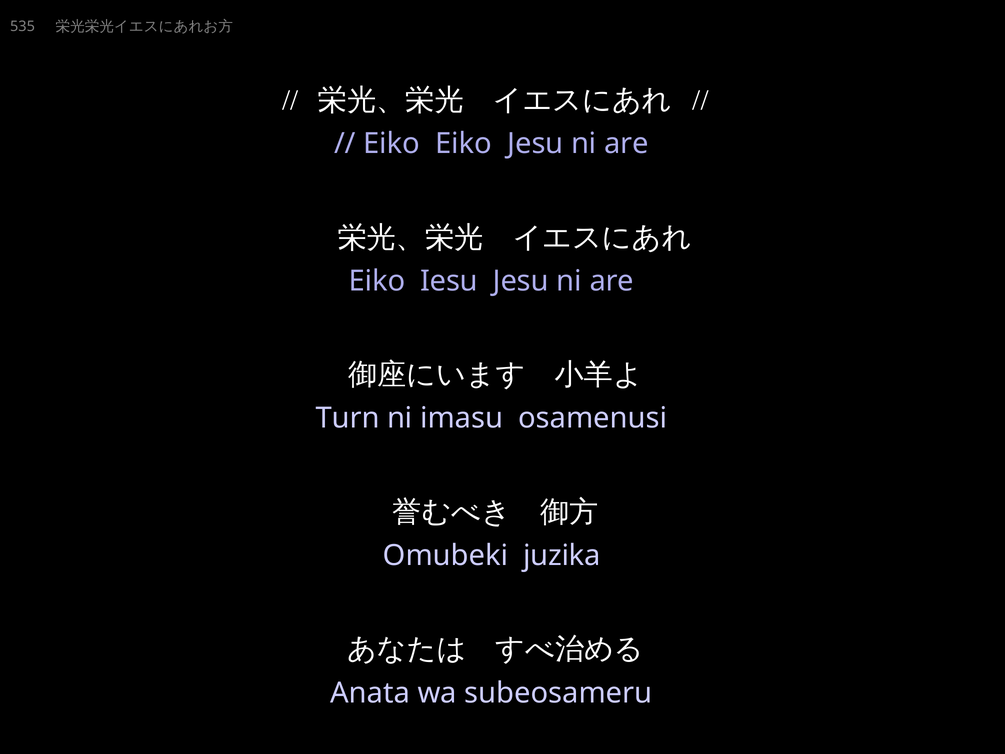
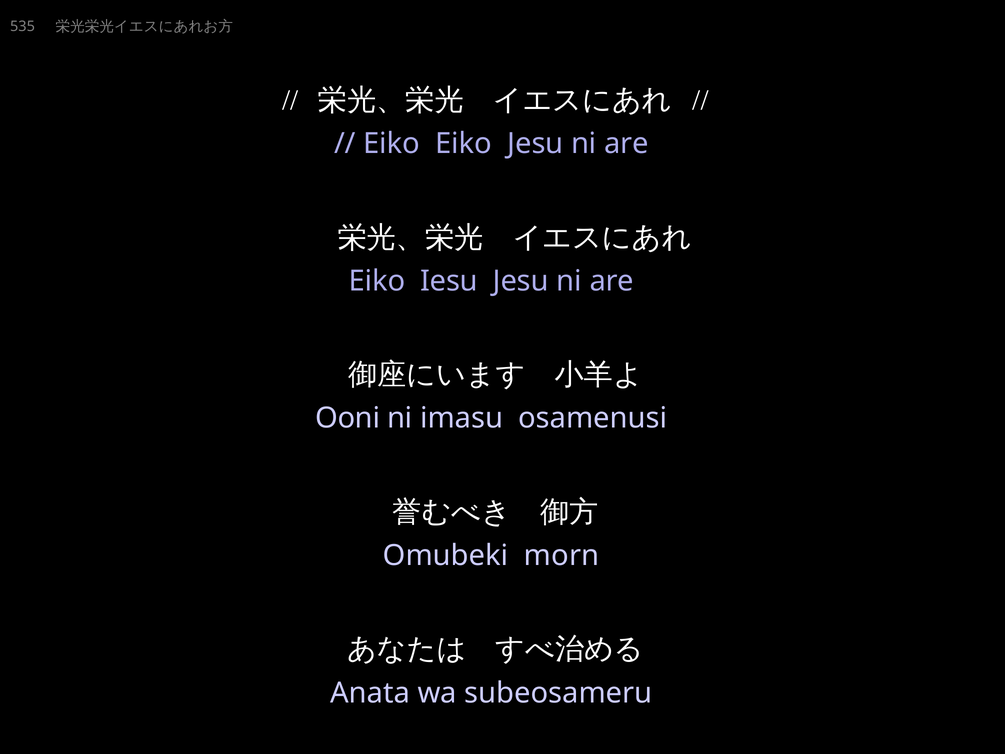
Turn: Turn -> Ooni (348, 418)
juzika: juzika -> morn (561, 555)
